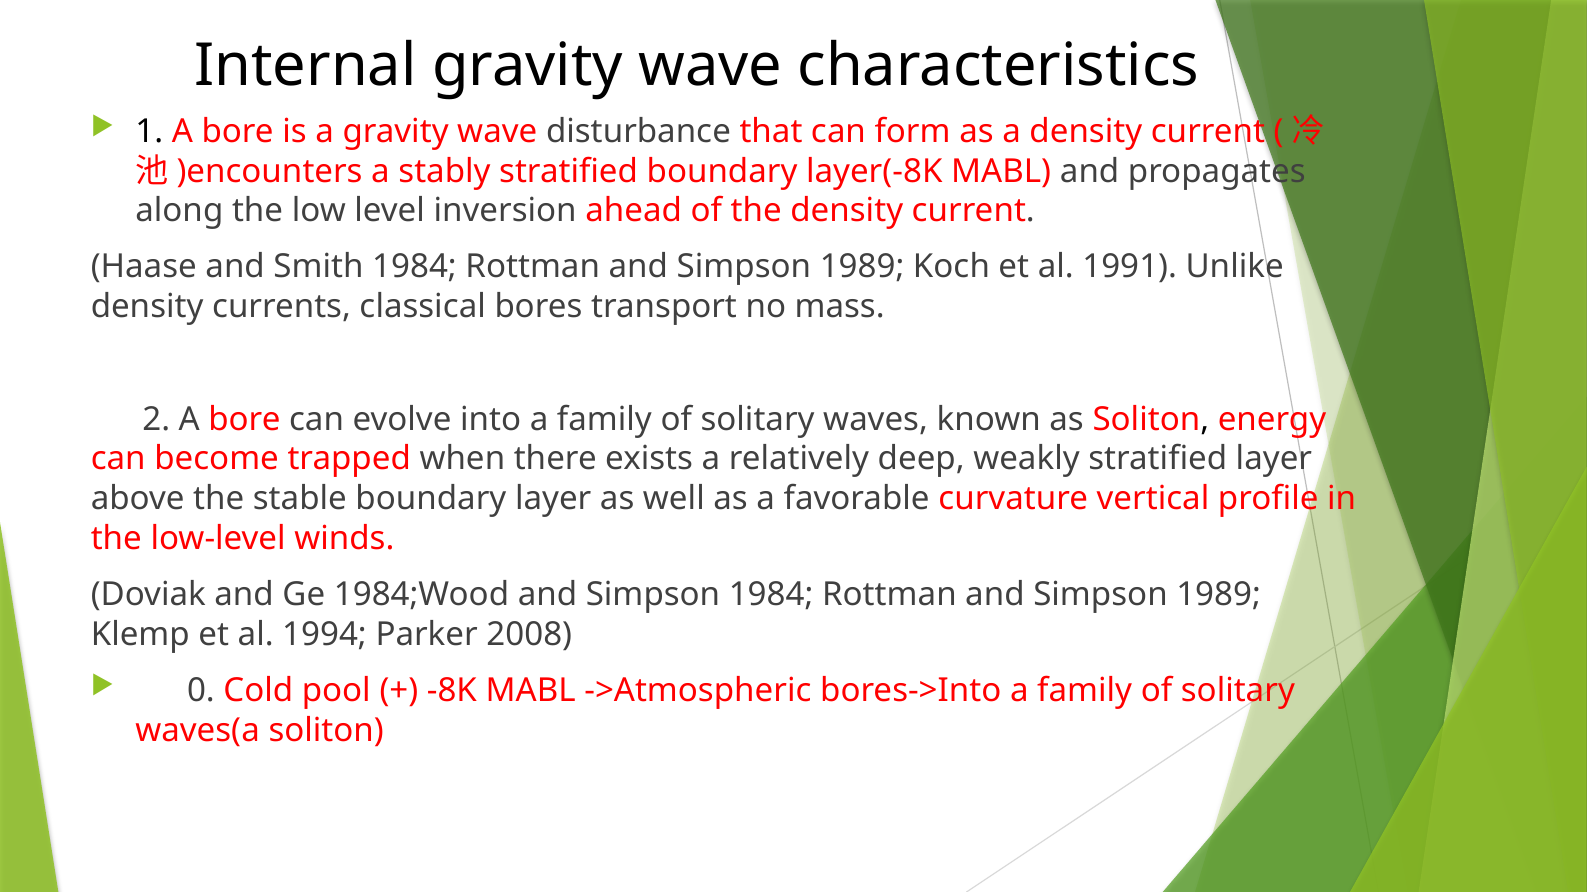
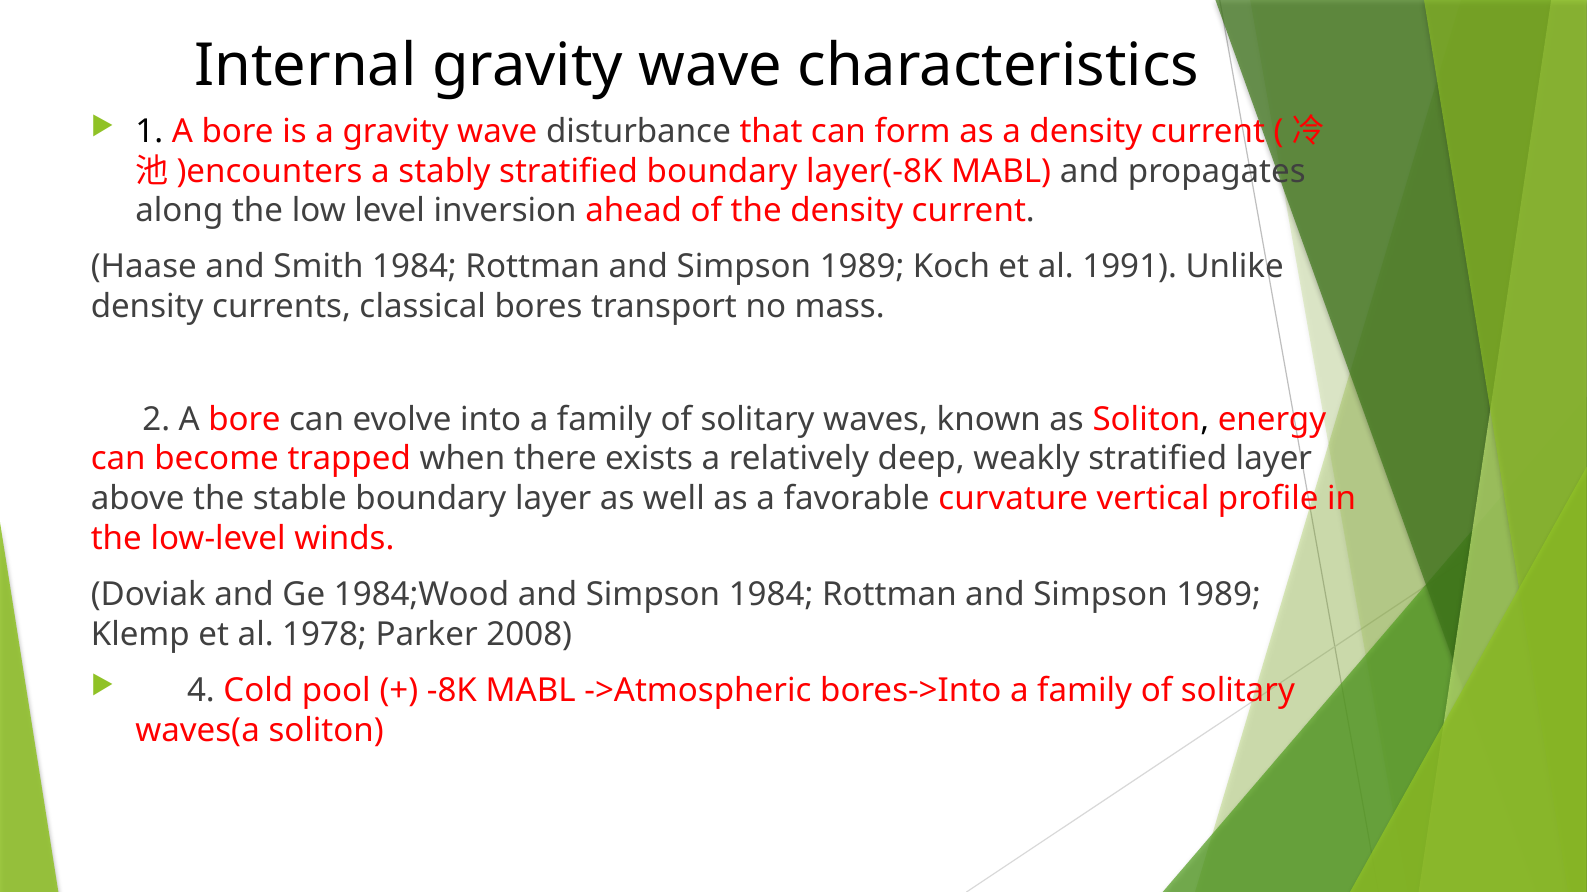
1994: 1994 -> 1978 (325, 635)
0: 0 -> 4 (201, 691)
